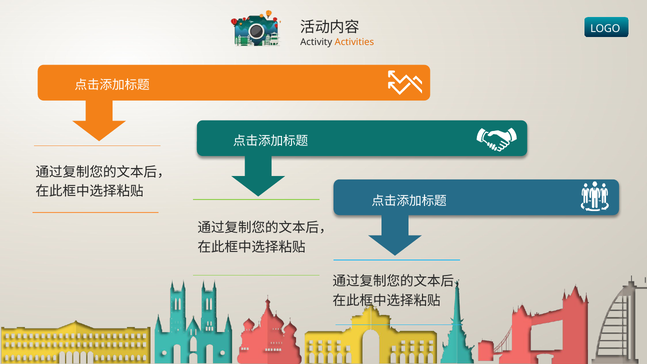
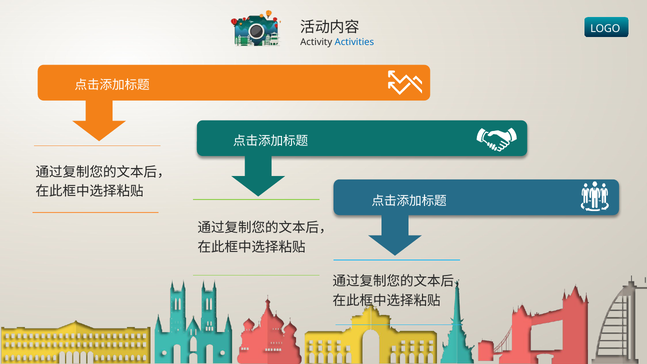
Activities colour: orange -> blue (354, 42)
